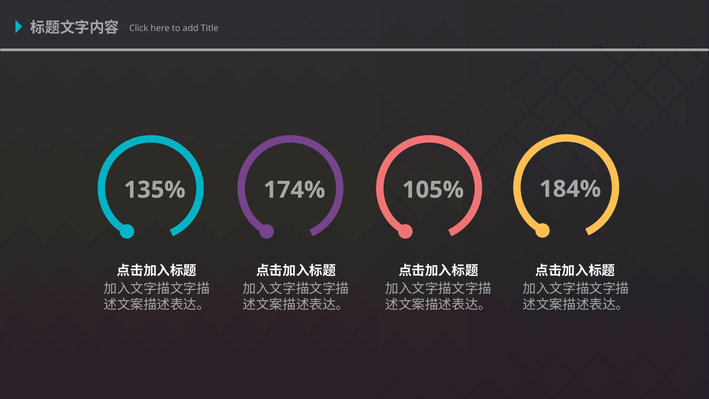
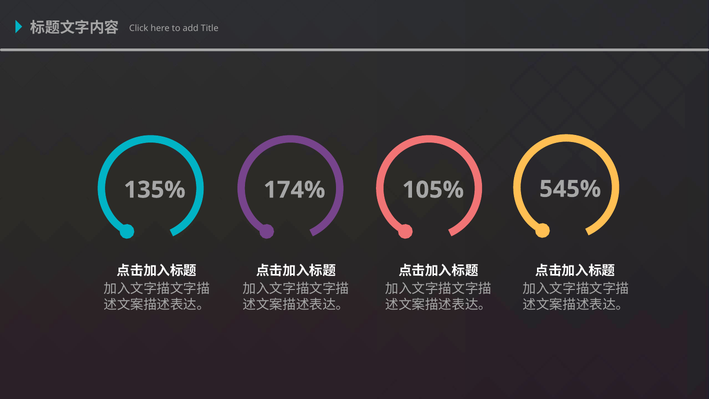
184%: 184% -> 545% (570, 189)
